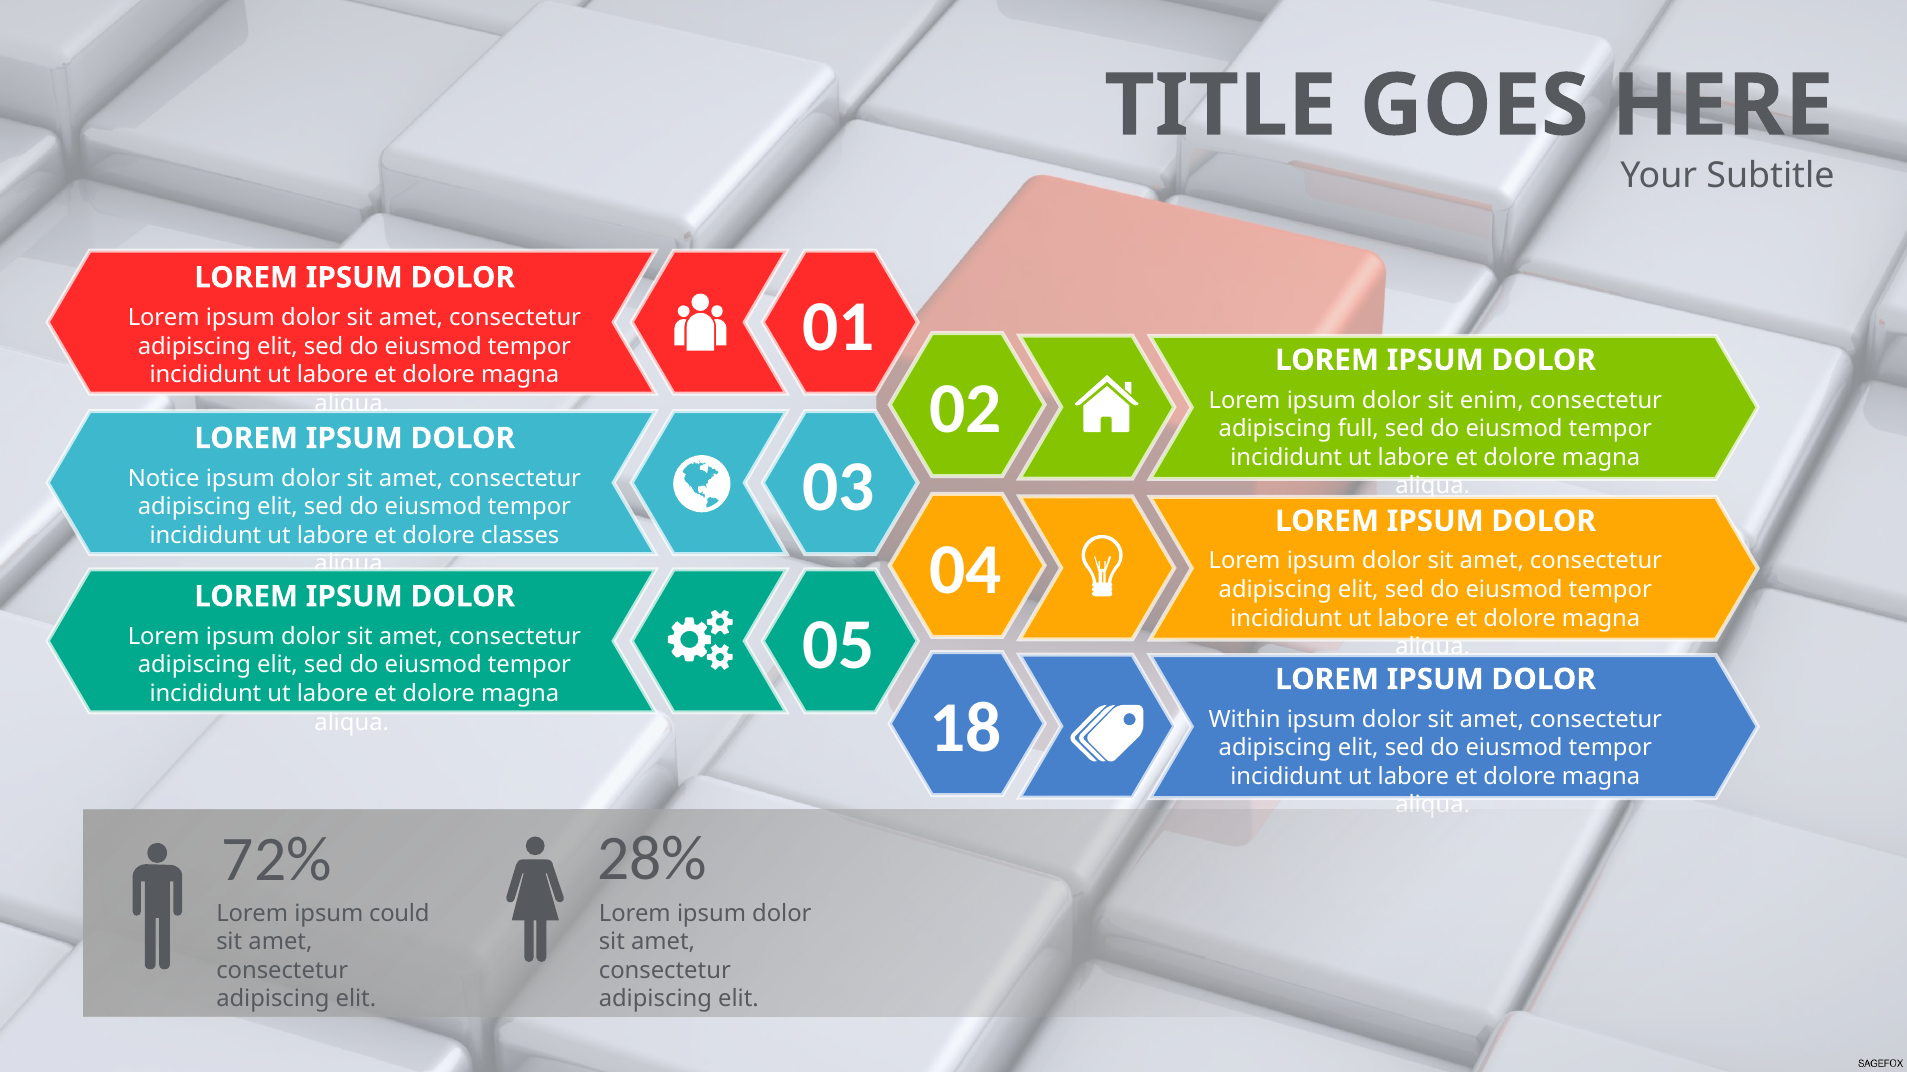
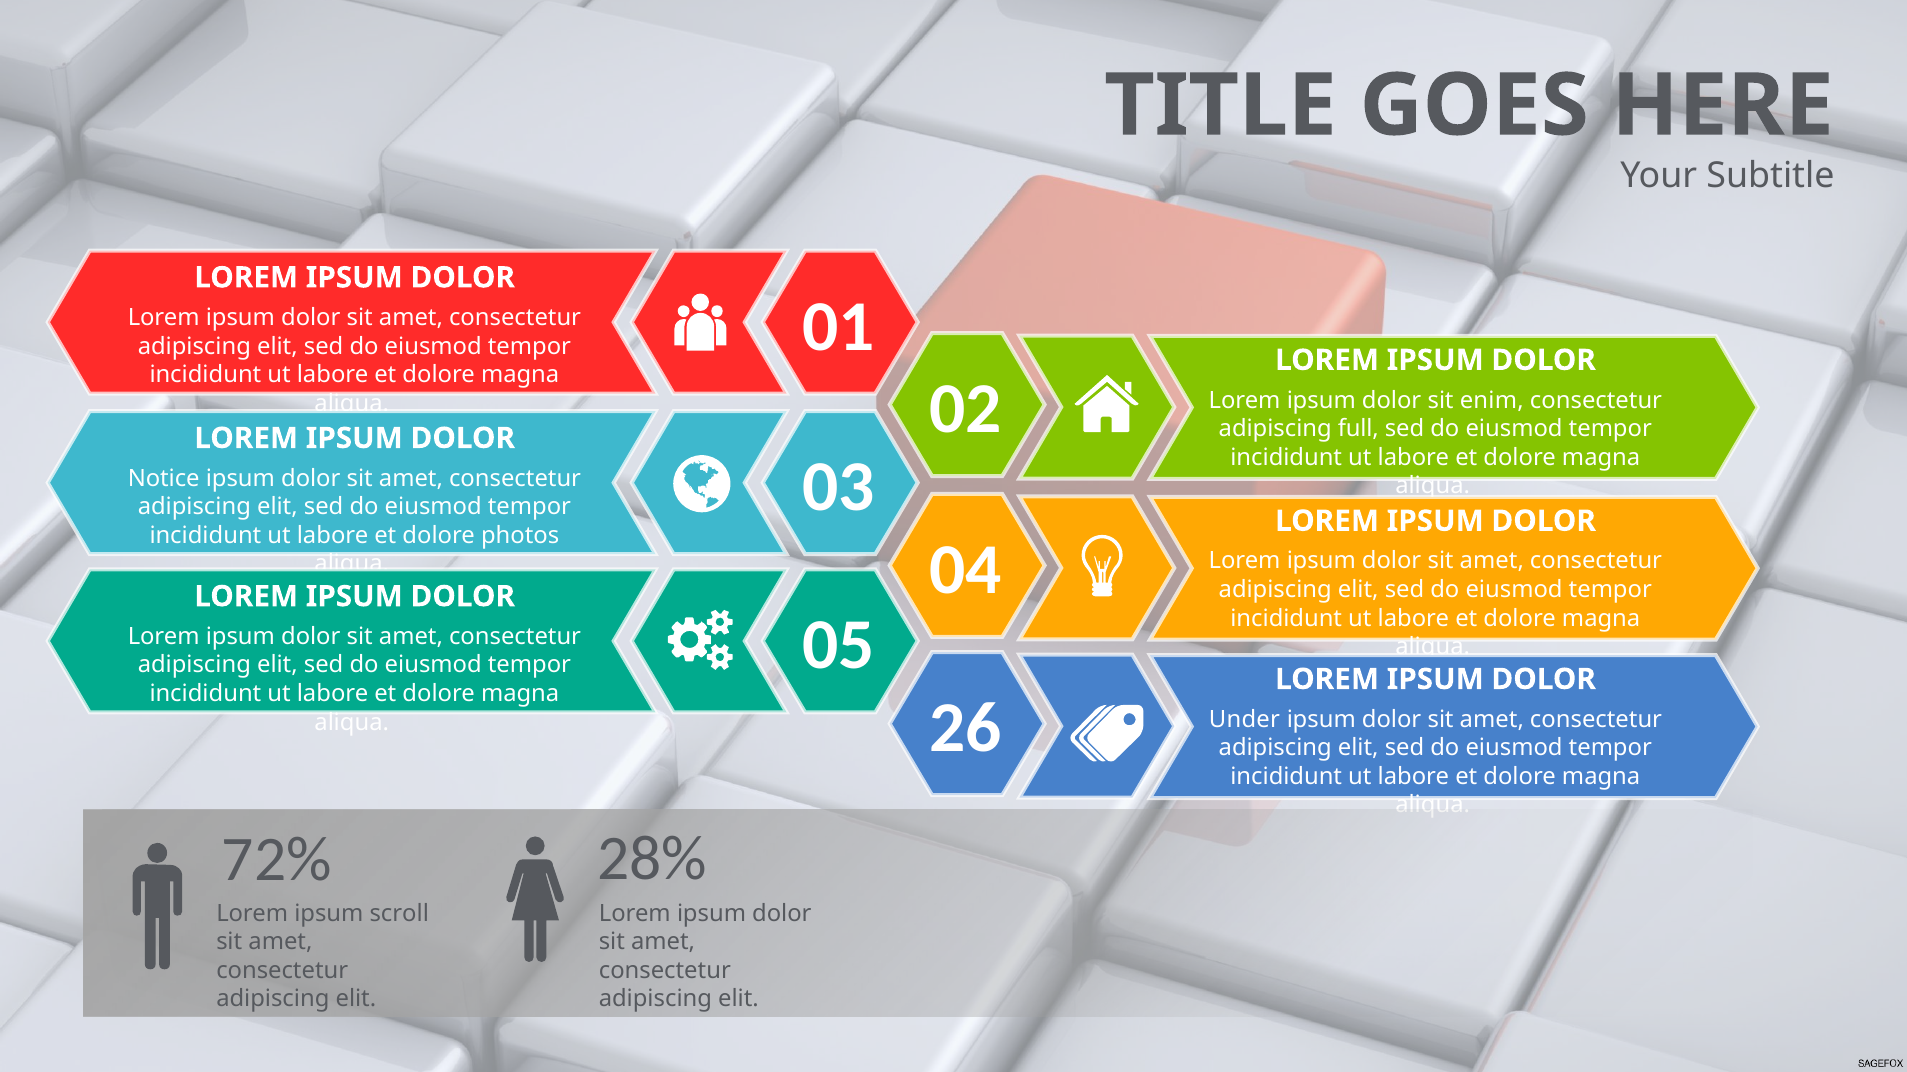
classes: classes -> photos (520, 536)
Within: Within -> Under (1244, 720)
18: 18 -> 26 (966, 729)
could: could -> scroll (399, 914)
